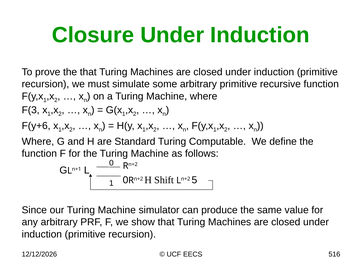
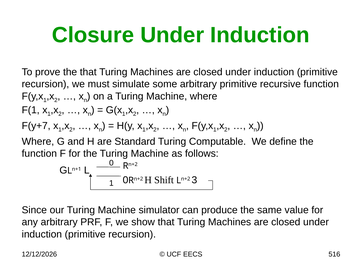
F(3: F(3 -> F(1 (31, 110)
F(y+6: F(y+6 -> F(y+7 (36, 126)
5: 5 -> 3 (194, 180)
